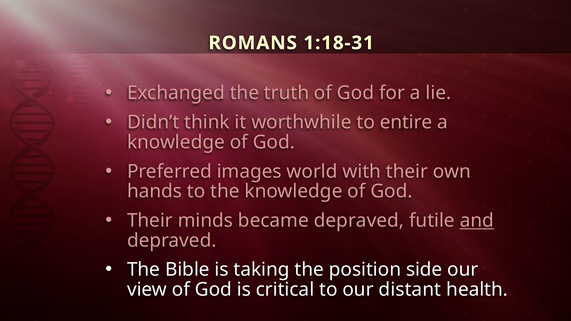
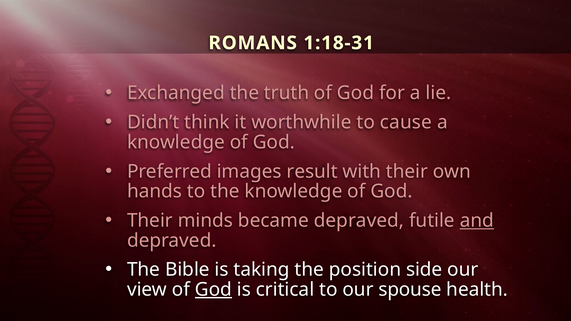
entire: entire -> cause (406, 122)
world: world -> result (312, 172)
God underline: none -> present (213, 290)
distant: distant -> spouse (410, 290)
